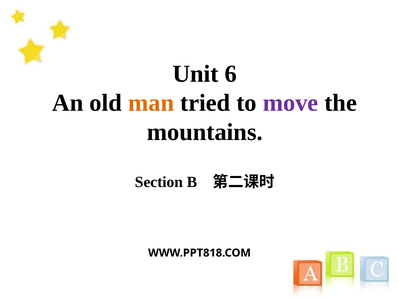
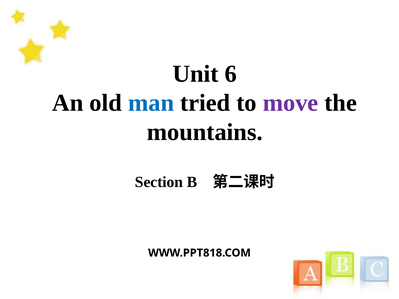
man colour: orange -> blue (151, 103)
